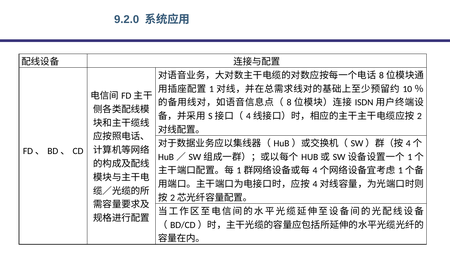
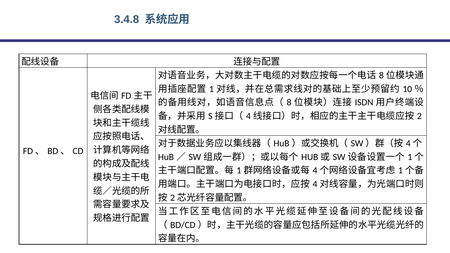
9.2.0: 9.2.0 -> 3.4.8 (127, 19)
